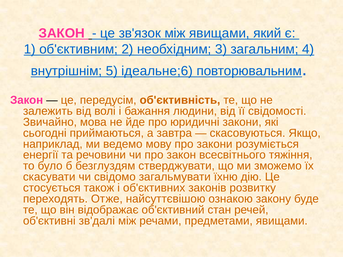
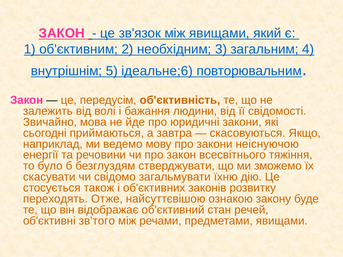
розуміється: розуміється -> неіснуючою (267, 144)
зв'далі: зв'далі -> зв'того (97, 221)
